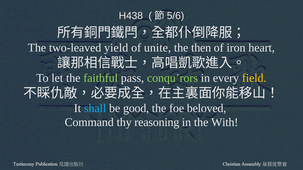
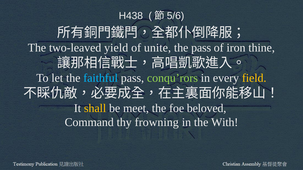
the then: then -> pass (201, 48)
heart: heart -> thine (262, 48)
faithful colour: light green -> light blue (101, 78)
shall colour: light blue -> yellow (95, 108)
good: good -> meet (136, 108)
reasoning: reasoning -> frowning (157, 123)
